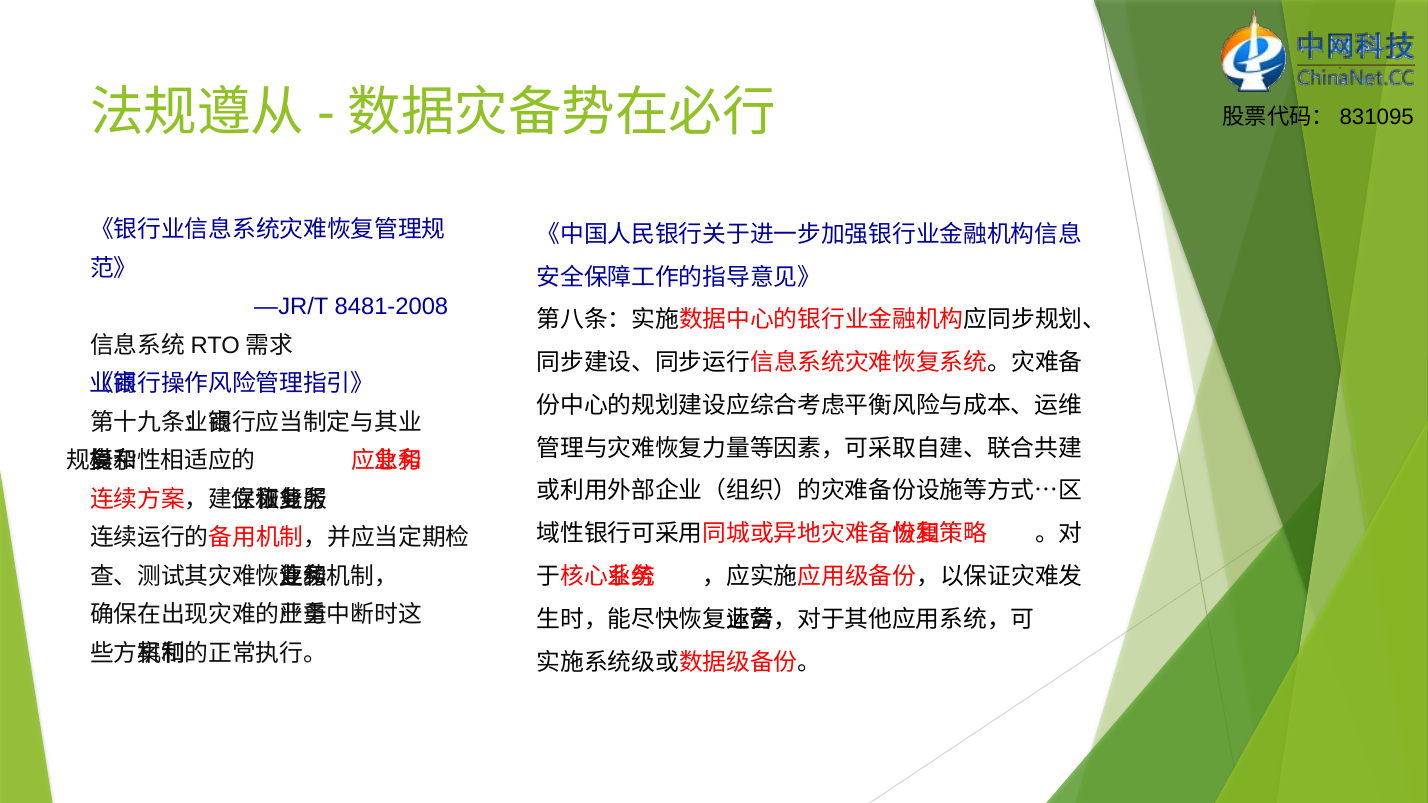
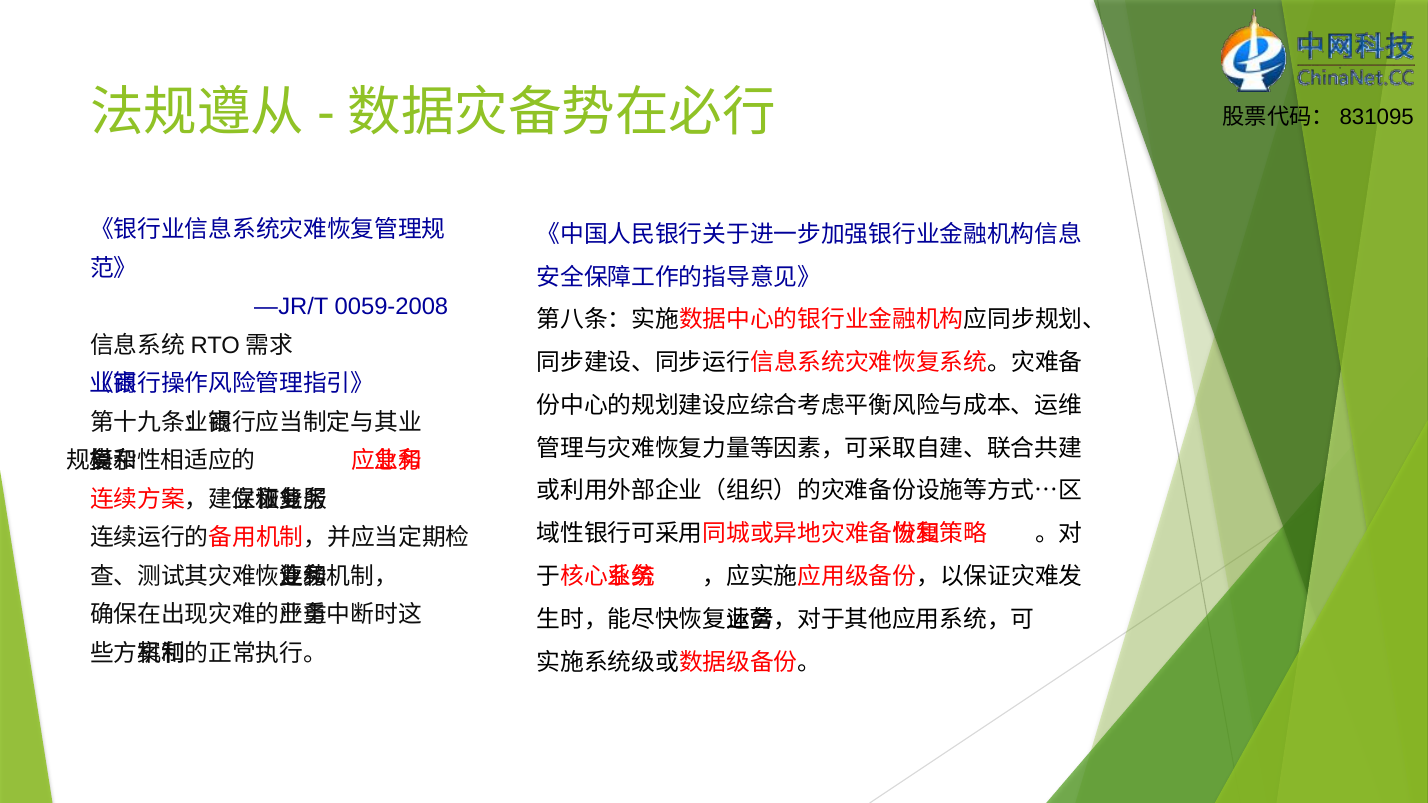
8481-2008: 8481-2008 -> 0059-2008 (391, 307)
